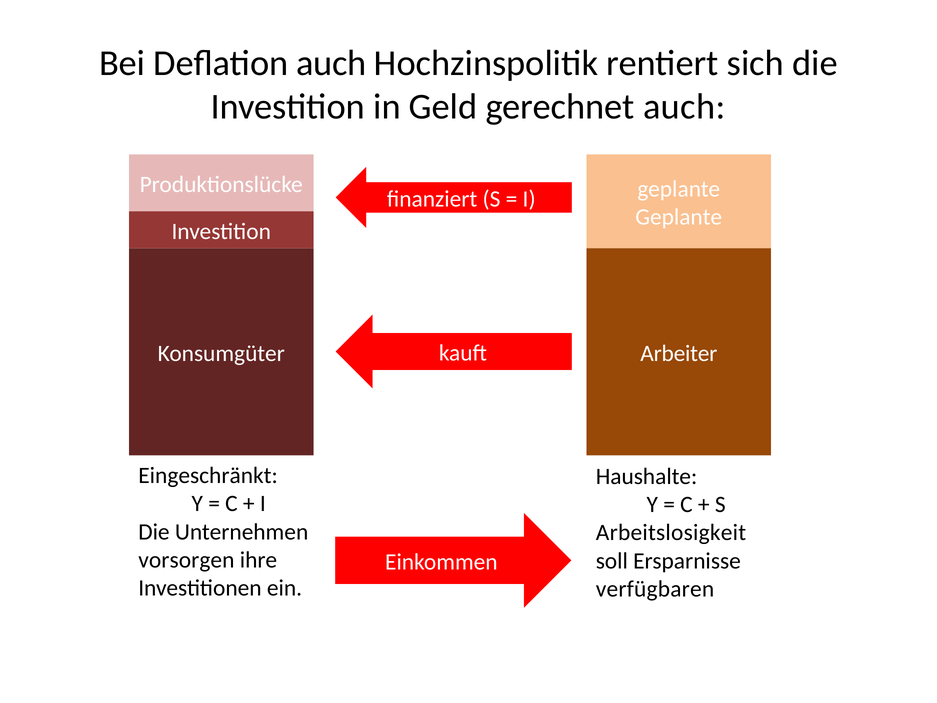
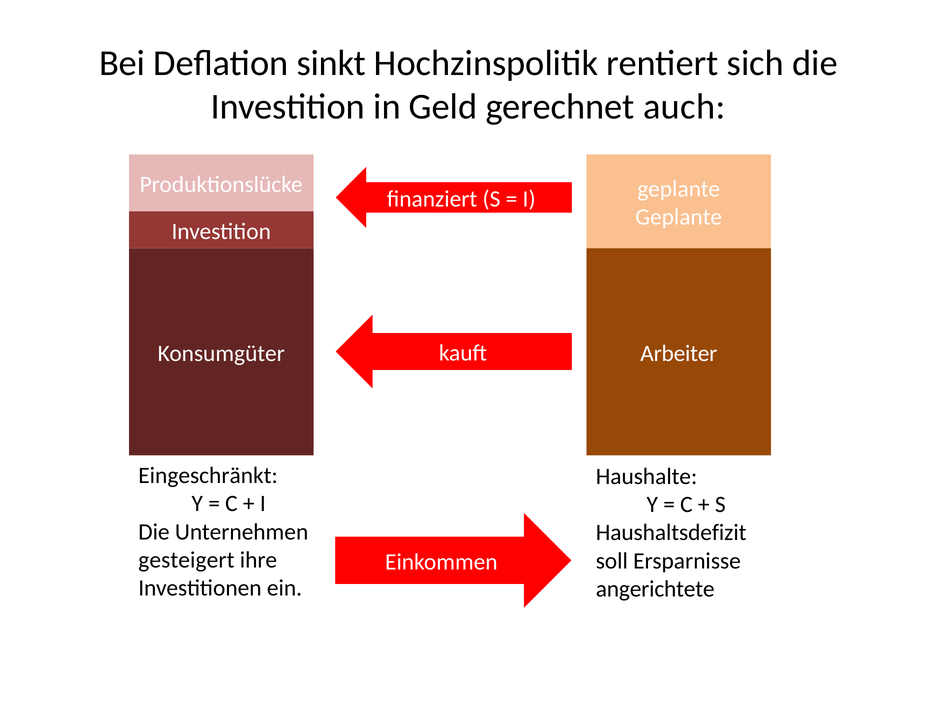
Deflation auch: auch -> sinkt (331, 63)
Arbeitslosigkeit: Arbeitslosigkeit -> Haushaltsdefizit (671, 533)
vorsorgen: vorsorgen -> gesteigert (186, 560)
verfügbaren: verfügbaren -> angerichtete (655, 589)
